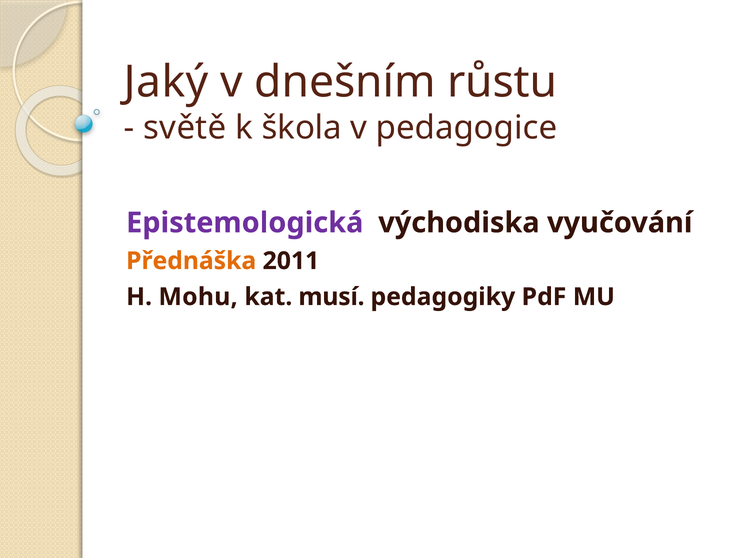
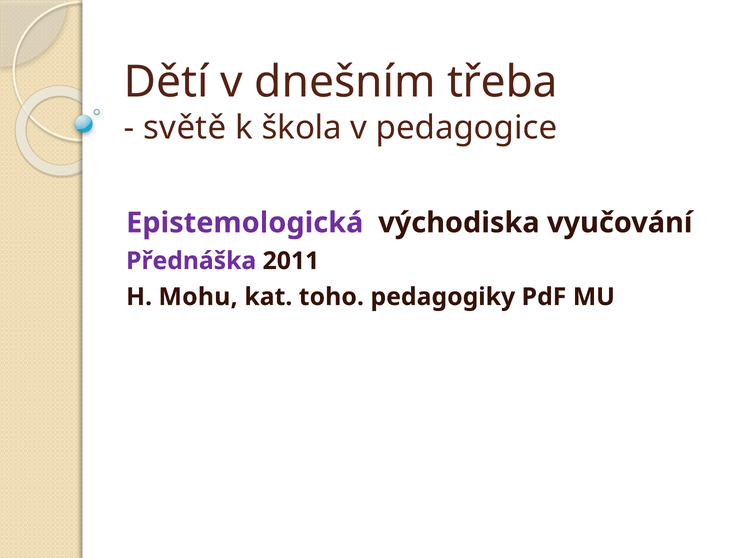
Jaký: Jaký -> Dětí (166, 82)
růstu: růstu -> třeba (502, 82)
Přednáška colour: orange -> purple (191, 261)
musí: musí -> toho (331, 297)
